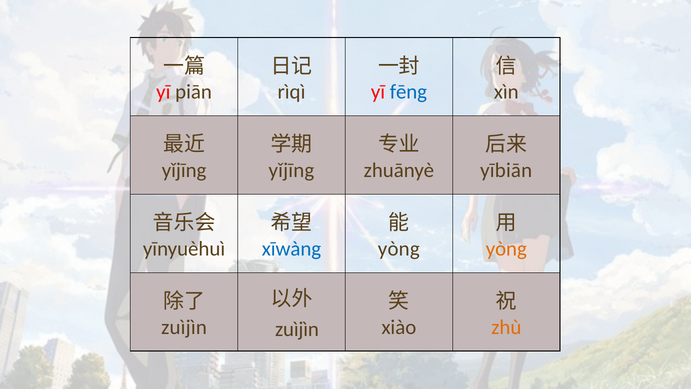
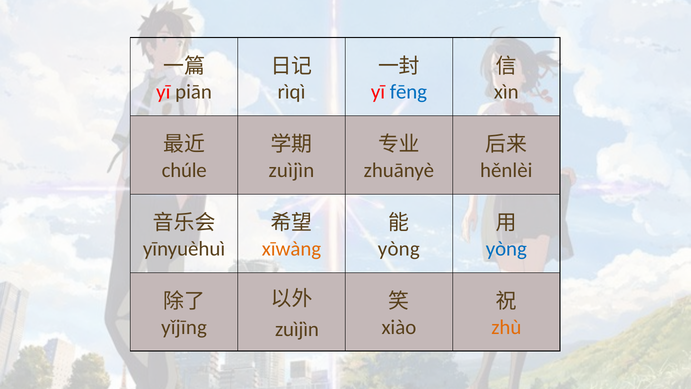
yǐjīng: yǐjīng -> chúle (184, 170)
yǐjīng: yǐjīng -> zuìjìn (291, 170)
yībiān: yībiān -> hěnlèi (506, 170)
xīwàng colour: blue -> orange (291, 249)
yòng colour: orange -> blue (506, 249)
zuìjìn: zuìjìn -> yǐjīng (184, 327)
